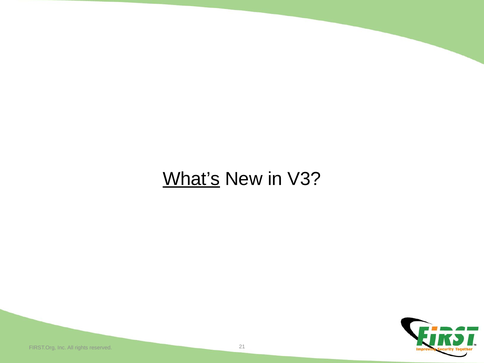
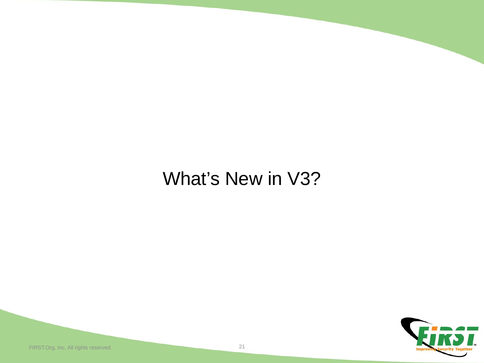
What’s underline: present -> none (191, 179)
